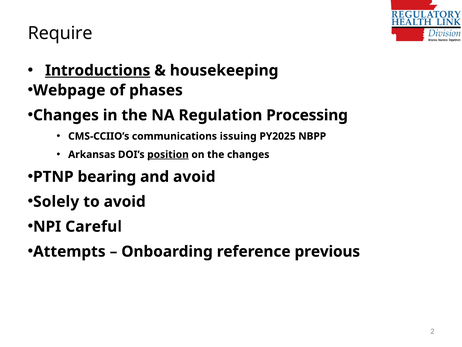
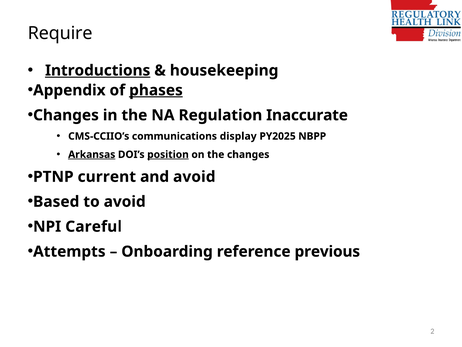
Webpage: Webpage -> Appendix (69, 90)
phases underline: none -> present (156, 90)
Processing: Processing -> Inaccurate (307, 115)
issuing: issuing -> display (238, 136)
Arkansas underline: none -> present (92, 154)
bearing: bearing -> current (107, 177)
Solely: Solely -> Based (56, 201)
